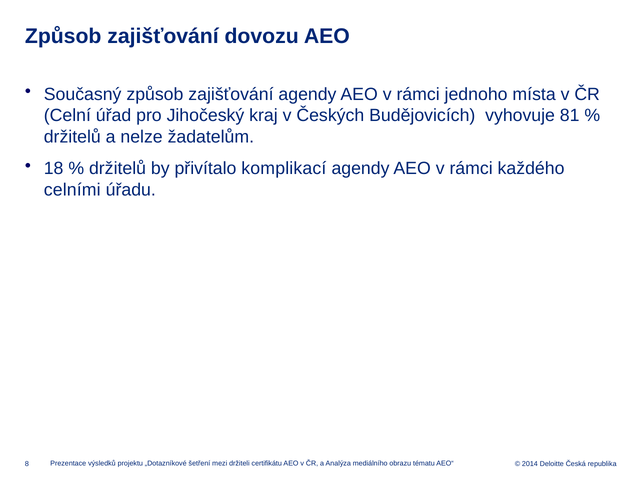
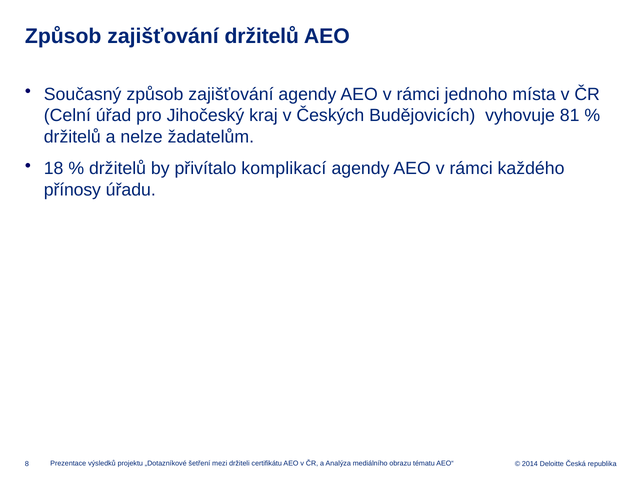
zajišťování dovozu: dovozu -> držitelů (262, 36)
celními: celními -> přínosy (72, 190)
